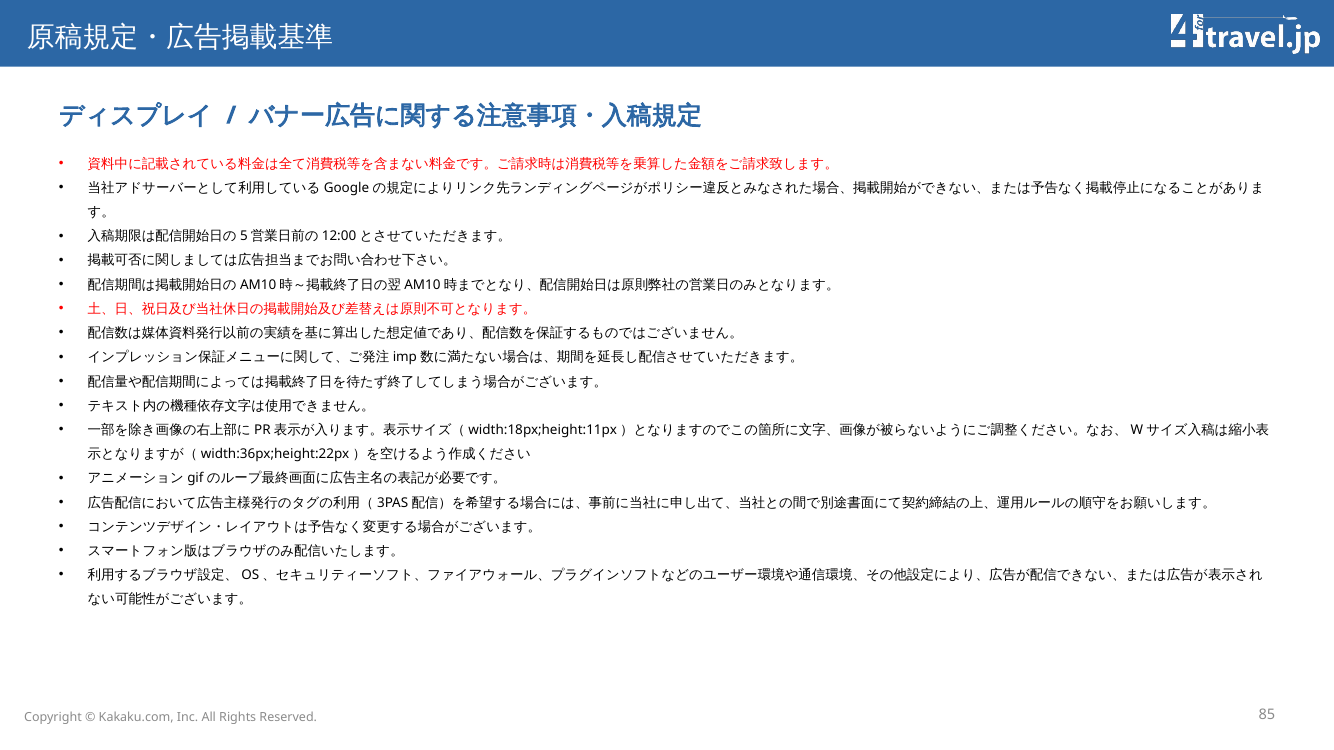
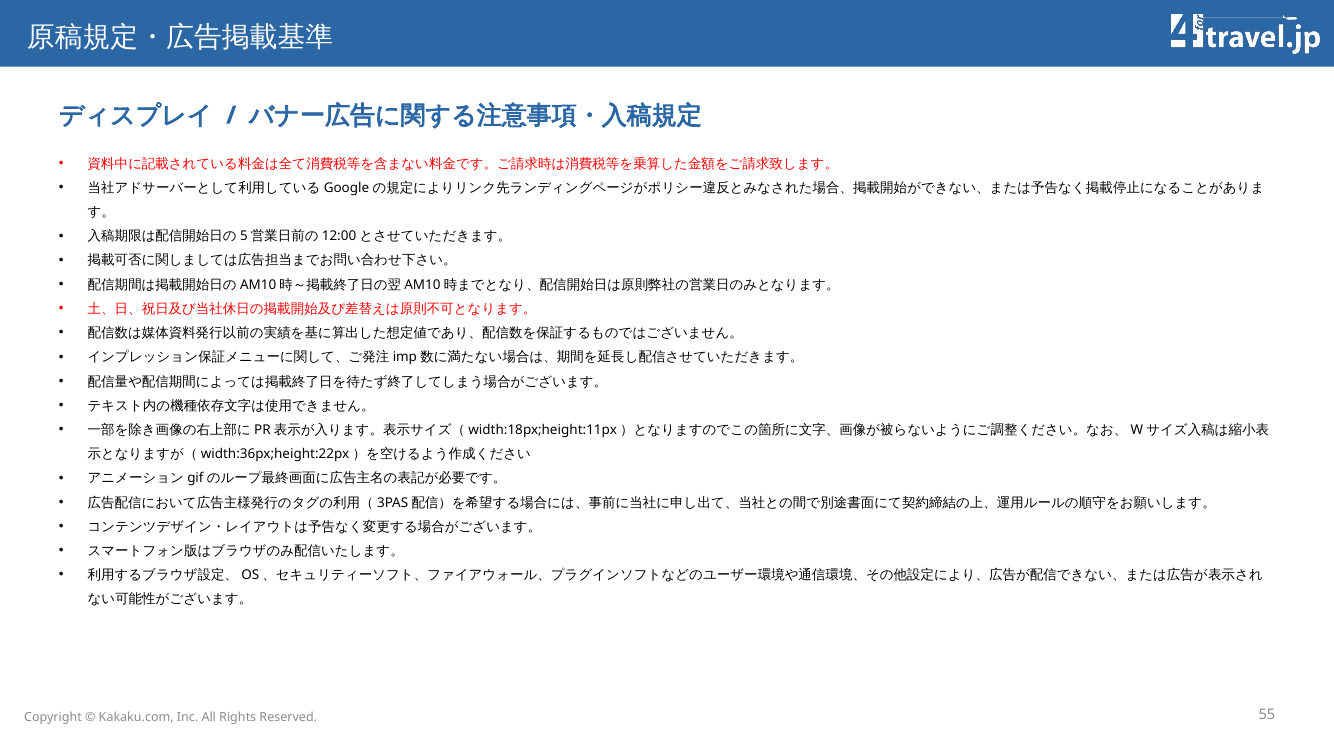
85: 85 -> 55 (1267, 715)
